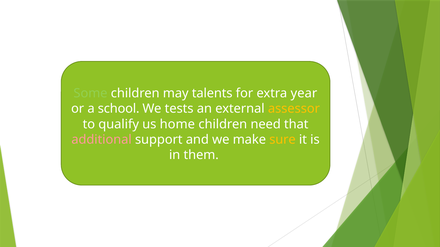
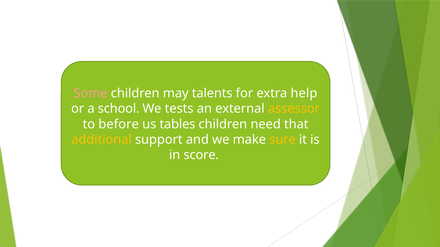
Some colour: light green -> pink (90, 94)
year: year -> help (304, 94)
qualify: qualify -> before (119, 124)
home: home -> tables (177, 124)
additional colour: pink -> yellow (102, 140)
them: them -> score (201, 155)
